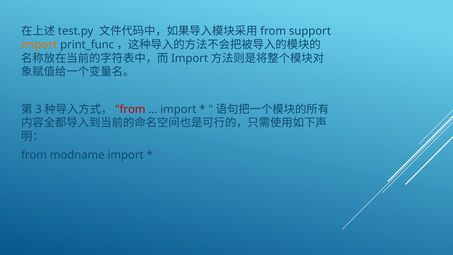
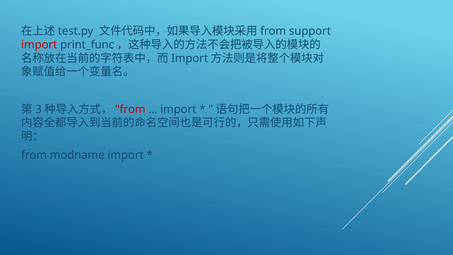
import colour: orange -> red (39, 45)
